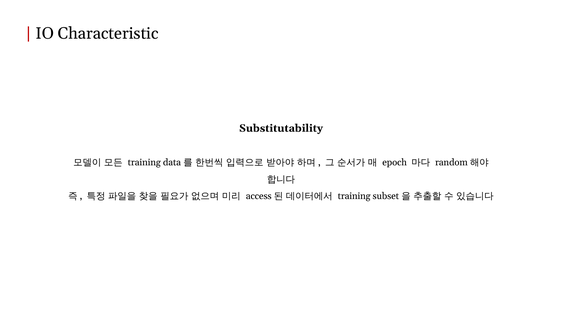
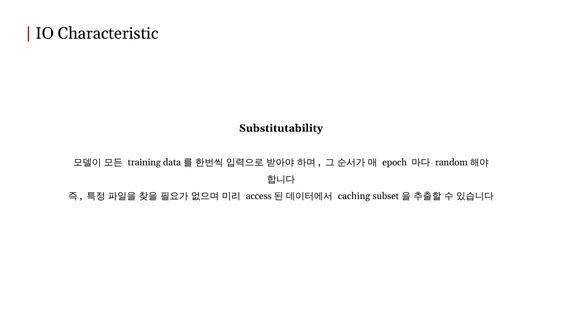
training: training -> caching (354, 196)
